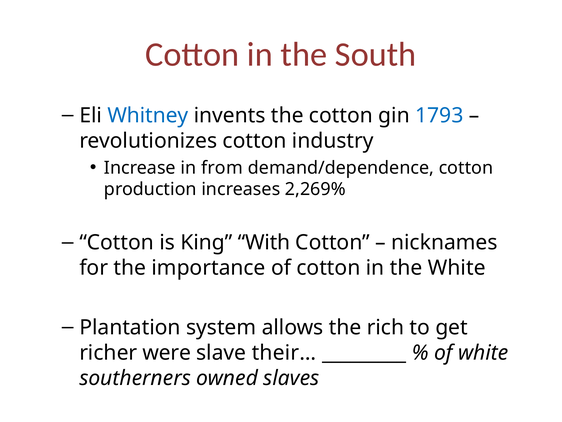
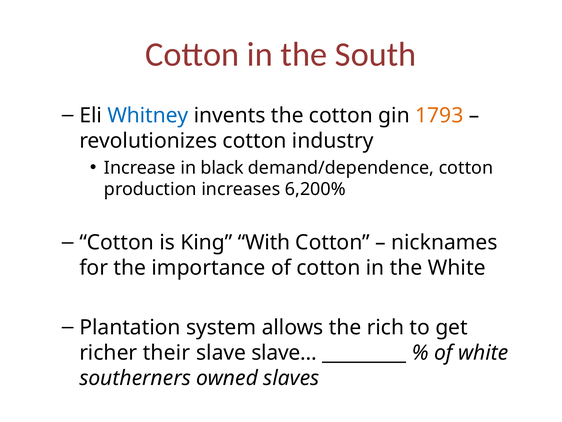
1793 colour: blue -> orange (439, 115)
from: from -> black (222, 168)
2,269%: 2,269% -> 6,200% (315, 189)
were: were -> their (167, 352)
their…: their… -> slave… (284, 352)
